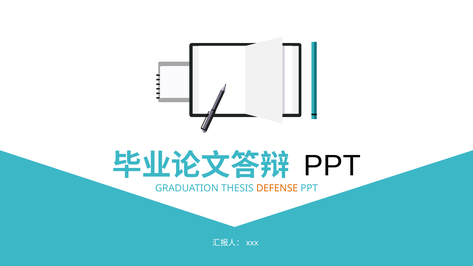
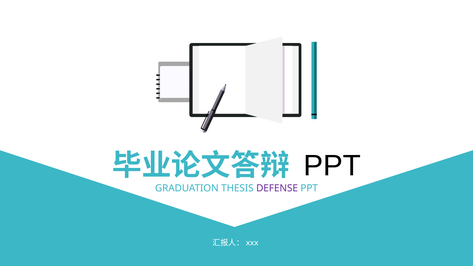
DEFENSE colour: orange -> purple (277, 188)
